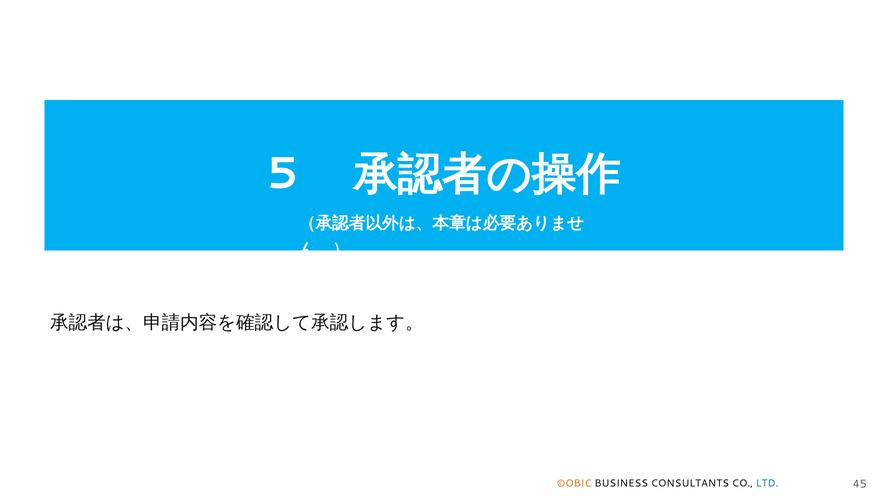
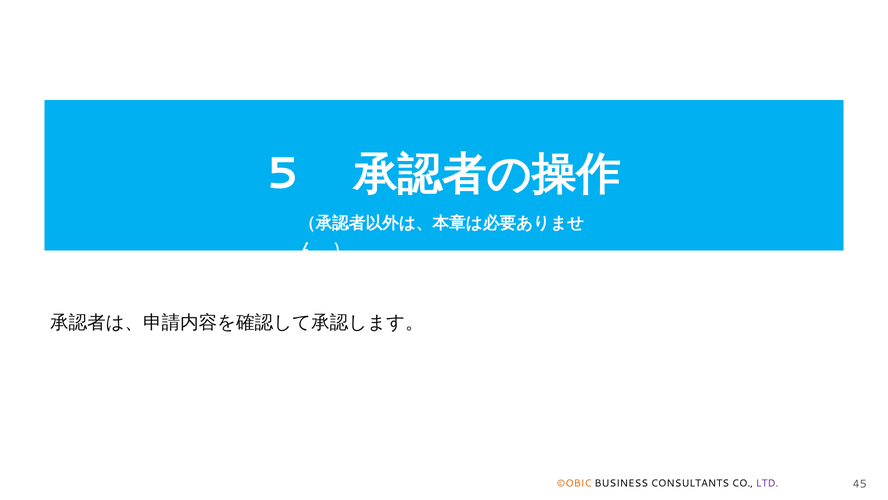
LTD colour: blue -> purple (767, 483)
